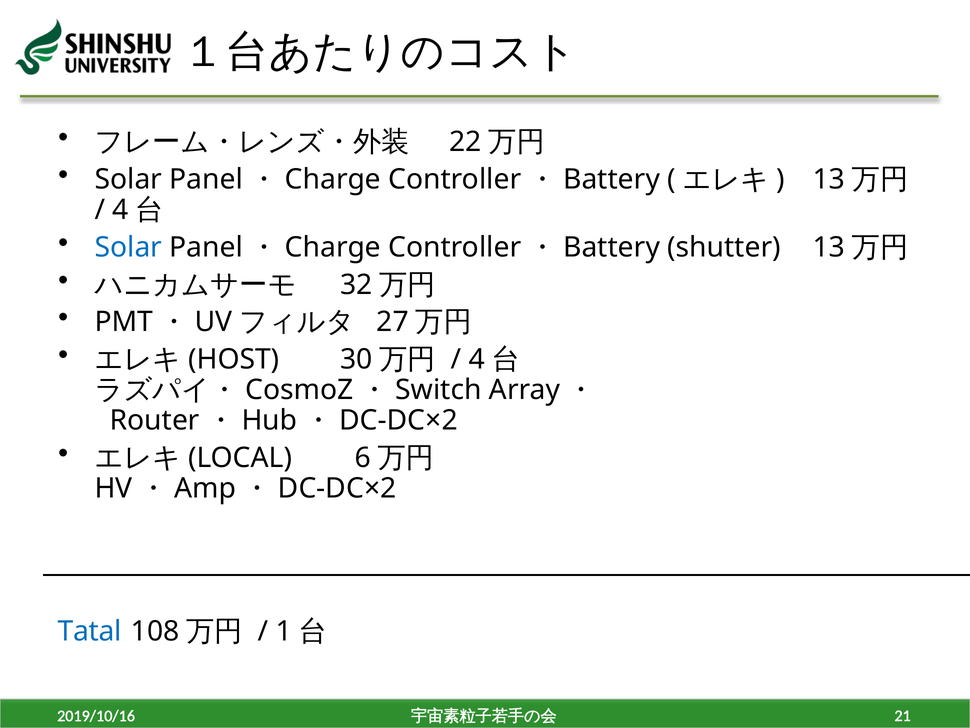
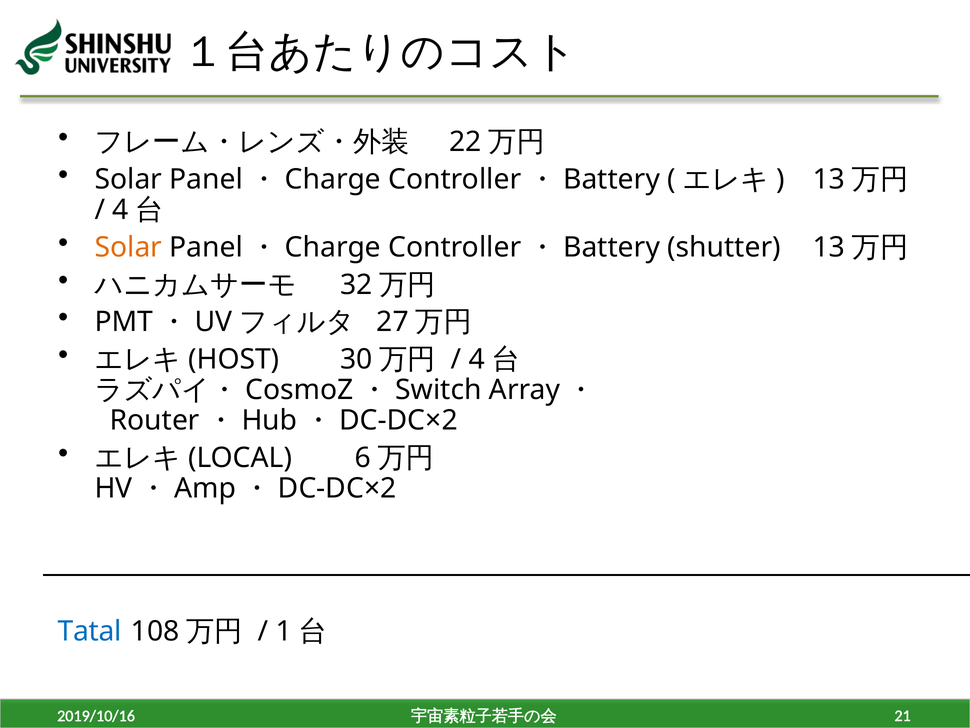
Solar colour: blue -> orange (128, 247)
